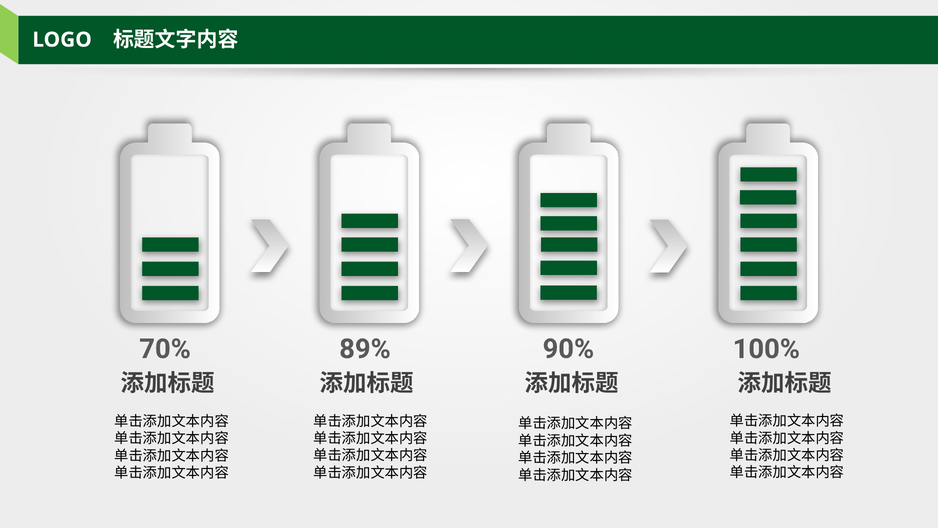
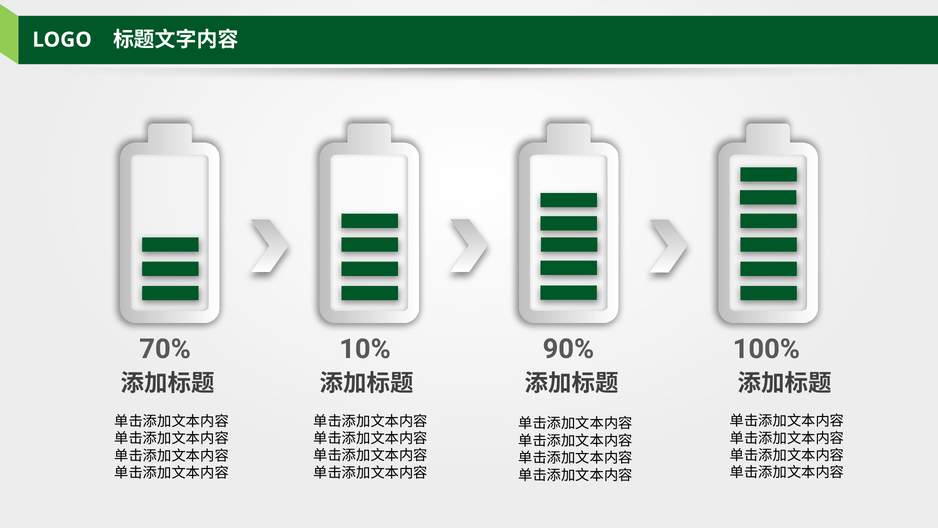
89%: 89% -> 10% (365, 349)
